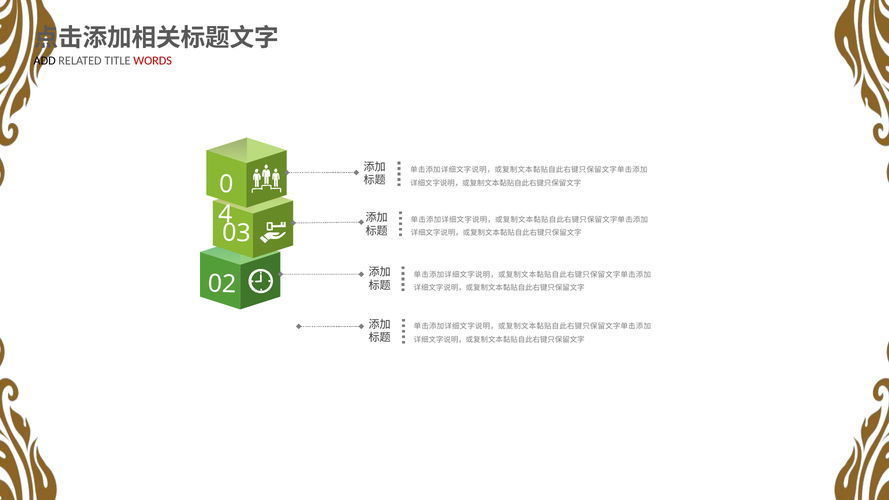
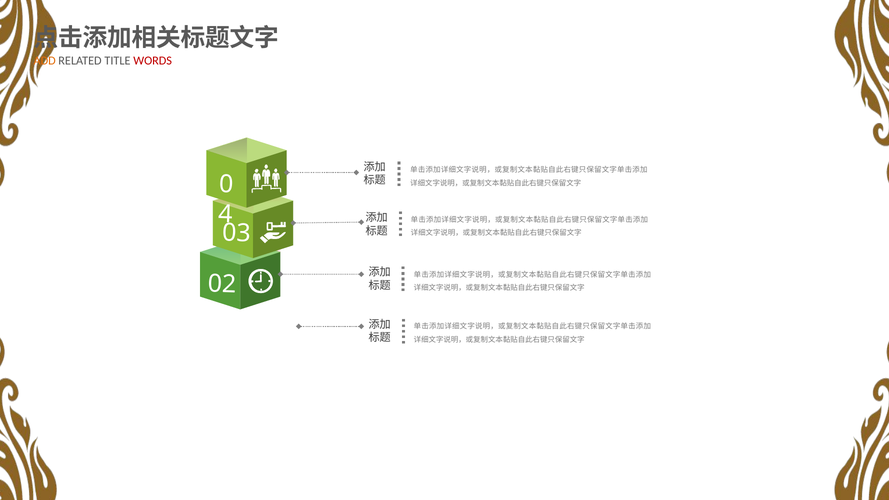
ADD colour: black -> orange (45, 61)
